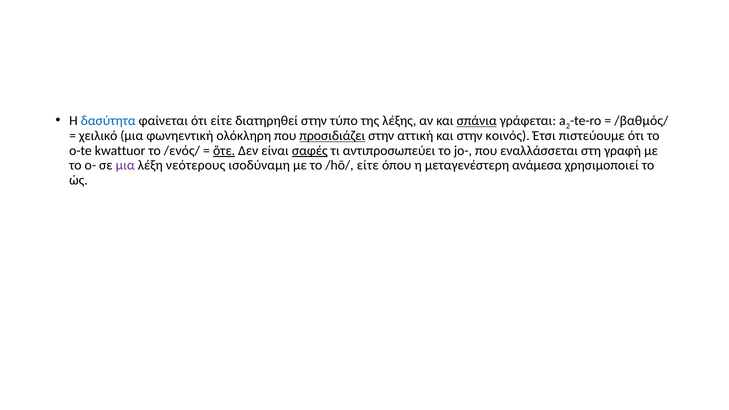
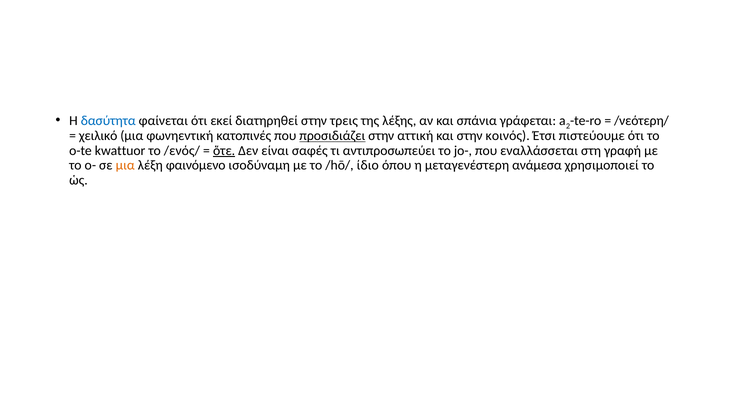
ότι είτε: είτε -> εκεί (221, 121)
τύπο: τύπο -> τρεις (344, 121)
σπάνια underline: present -> none (477, 121)
/βαθμός/: /βαθμός/ -> /νεότερη/ (641, 121)
ολόκληρη: ολόκληρη -> κατοπινές (244, 136)
σαφές underline: present -> none (310, 151)
μια colour: purple -> orange (125, 165)
νεότερους: νεότερους -> φαινόμενο (196, 165)
/hō/ είτε: είτε -> ίδιο (368, 165)
